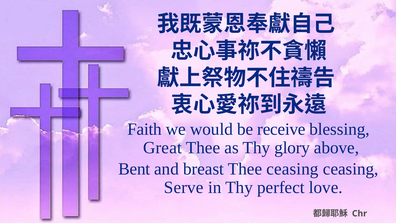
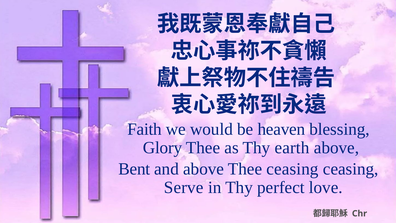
receive: receive -> heaven (281, 129)
Great: Great -> Glory (163, 147)
glory: glory -> earth (292, 147)
and breast: breast -> above (204, 169)
